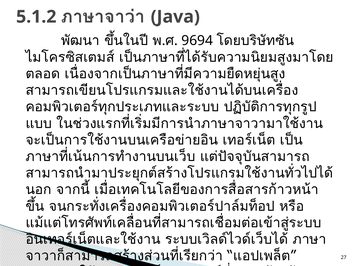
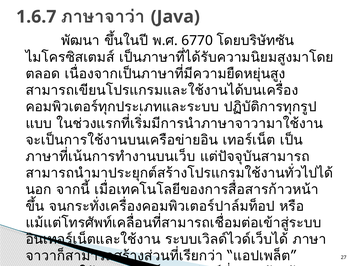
5.1.2: 5.1.2 -> 1.6.7 (36, 17)
9694: 9694 -> 6770 (197, 41)
